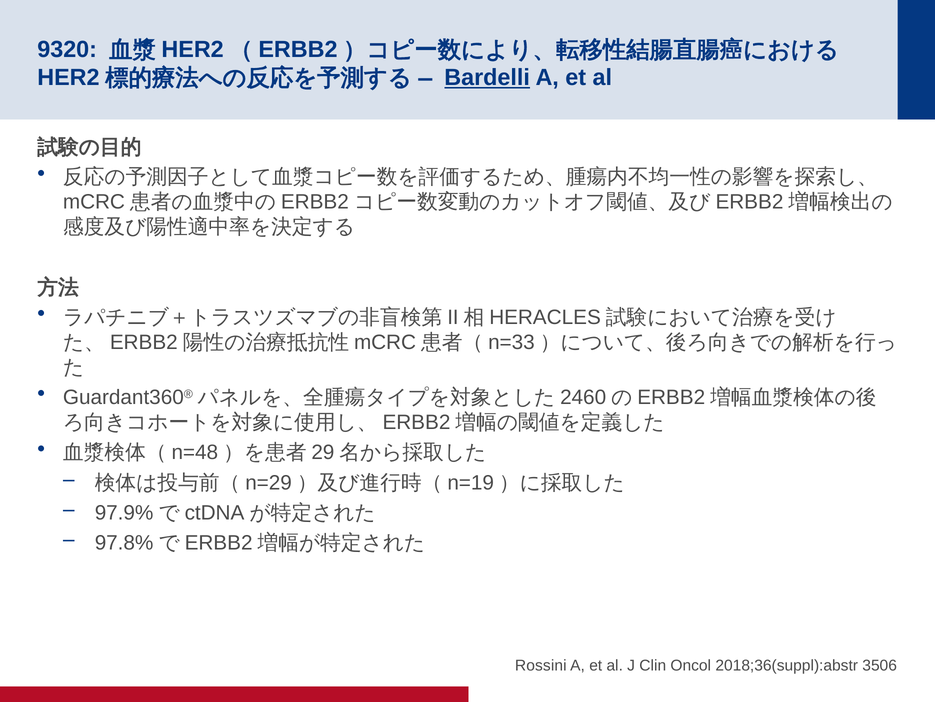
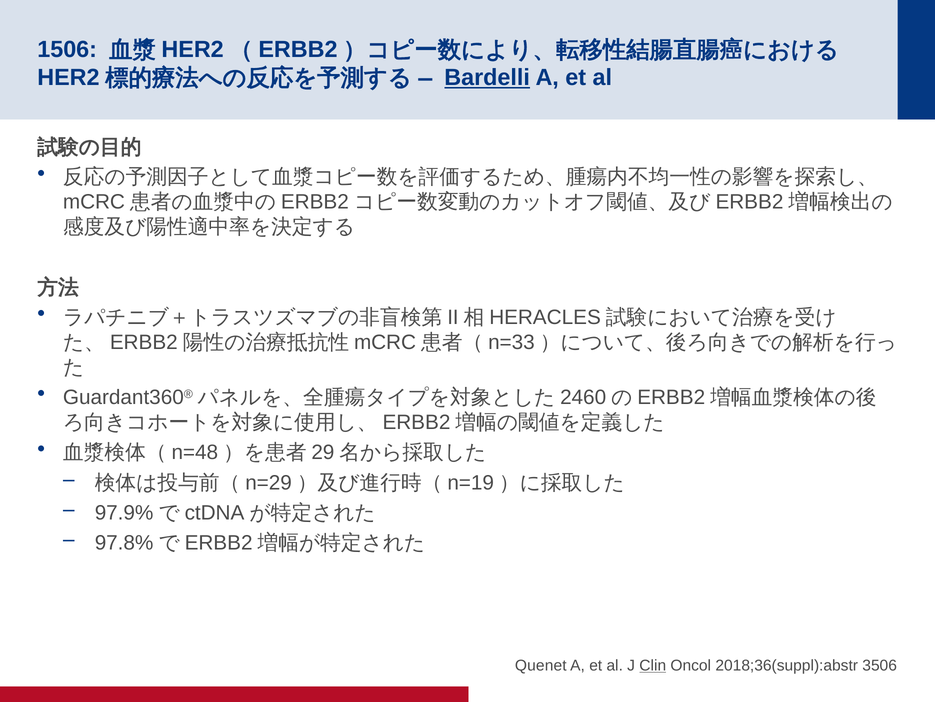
9320: 9320 -> 1506 (67, 50)
Rossini: Rossini -> Quenet (541, 665)
Clin underline: none -> present (653, 665)
